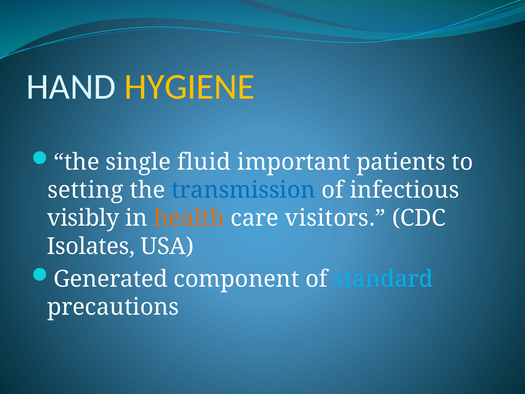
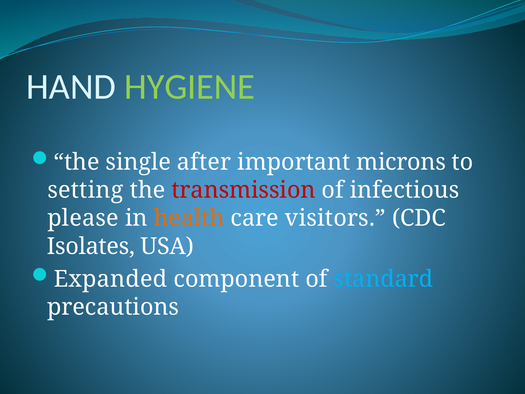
HYGIENE colour: yellow -> light green (190, 87)
fluid: fluid -> after (204, 162)
patients: patients -> microns (401, 162)
transmission colour: blue -> red (243, 190)
visibly: visibly -> please (83, 218)
Generated: Generated -> Expanded (110, 279)
